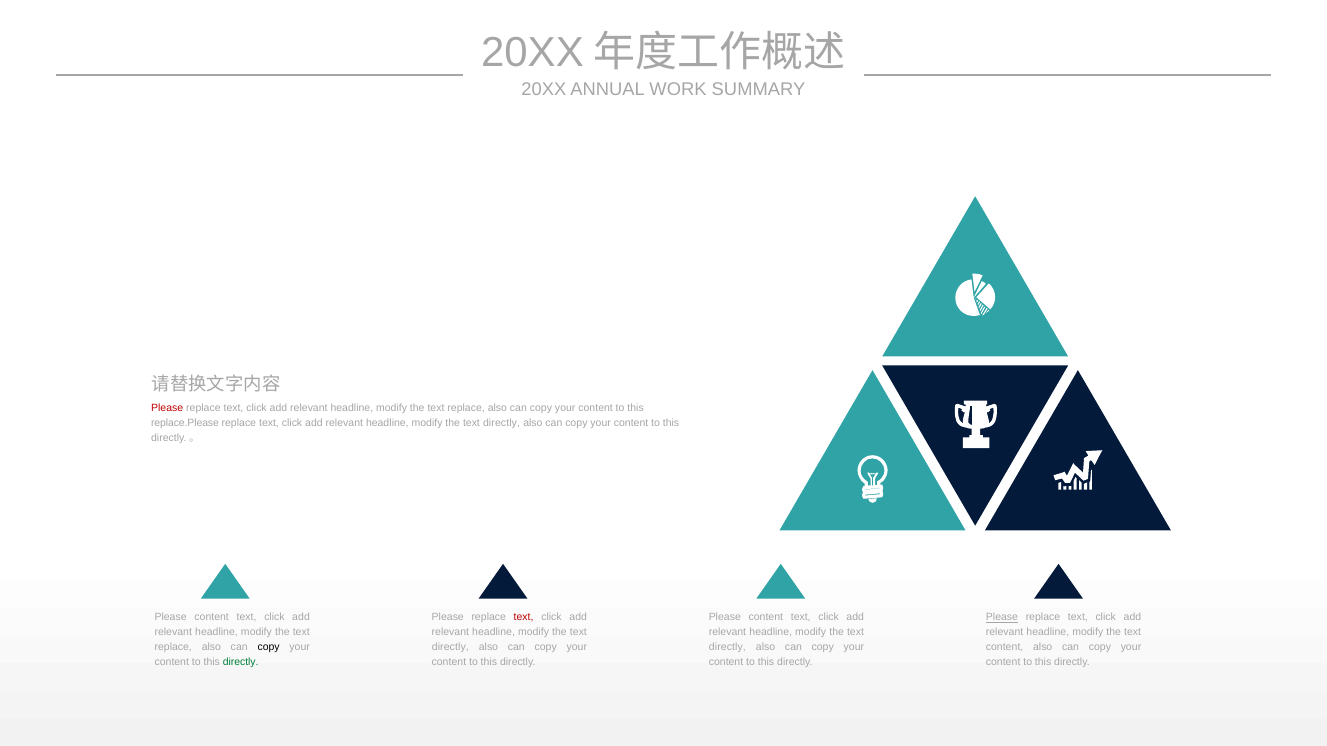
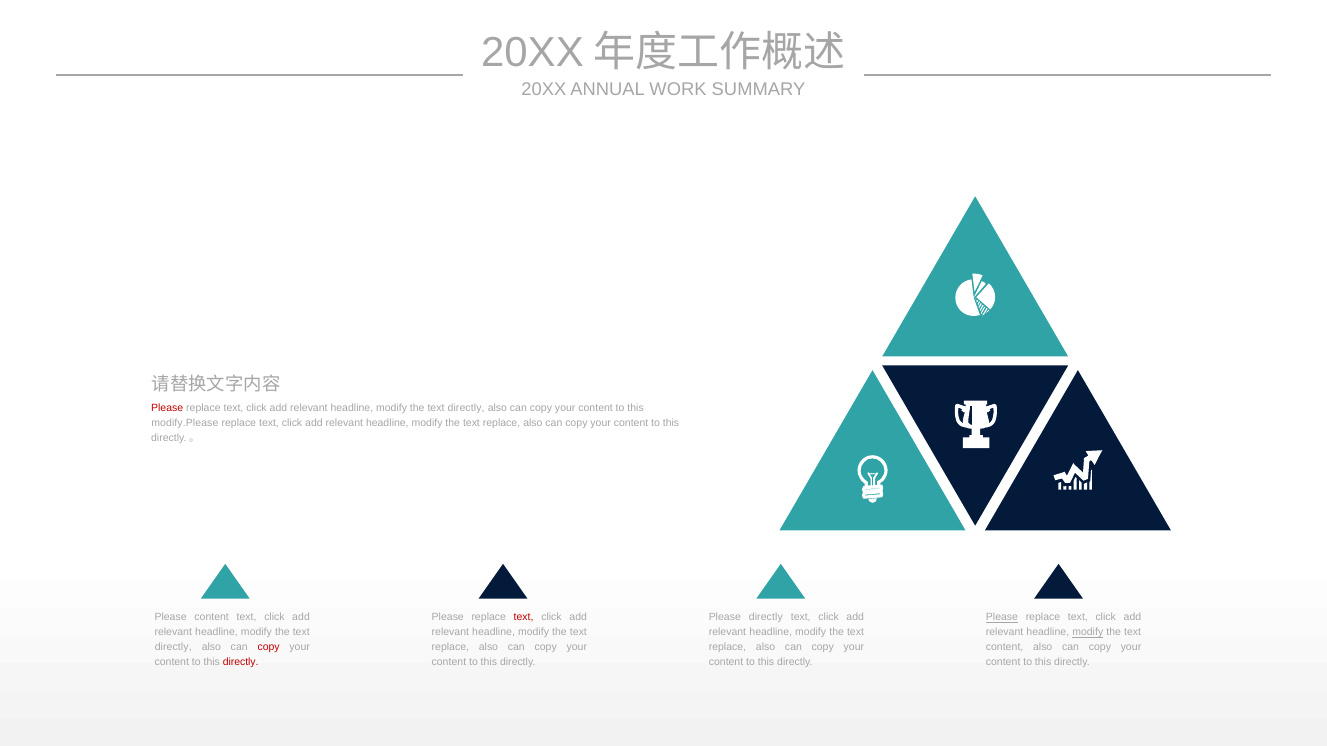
replace: replace -> directly (466, 408)
replace.Please: replace.Please -> modify.Please (185, 423)
directly: directly -> replace (502, 423)
content: content -> directly (766, 618)
modify underline: none -> present (1088, 633)
replace: replace -> directly (173, 648)
copy colour: black -> red (269, 648)
directly: directly -> replace (450, 648)
directly: directly -> replace (727, 648)
directly colour: green -> red (241, 663)
